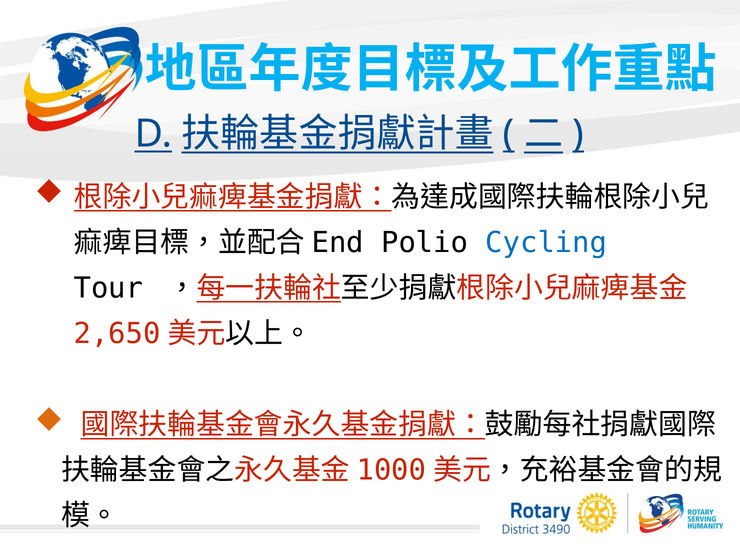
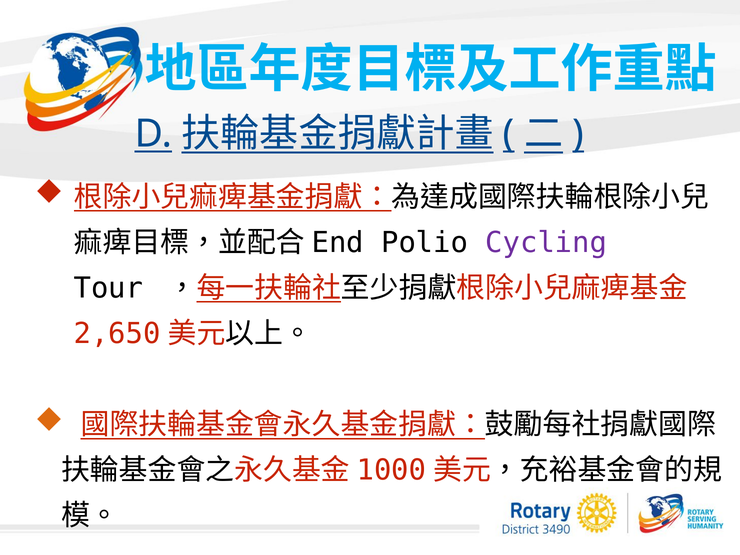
Cycling colour: blue -> purple (546, 243)
